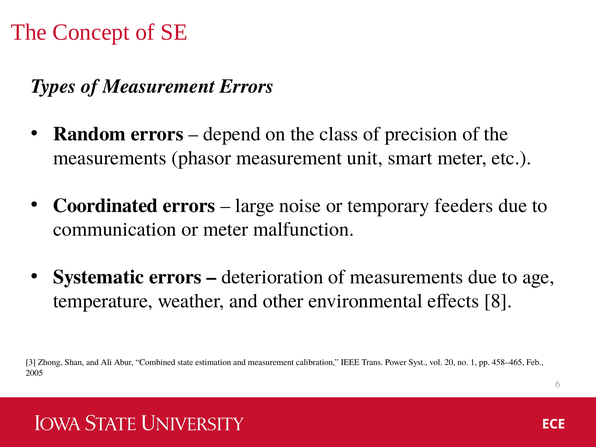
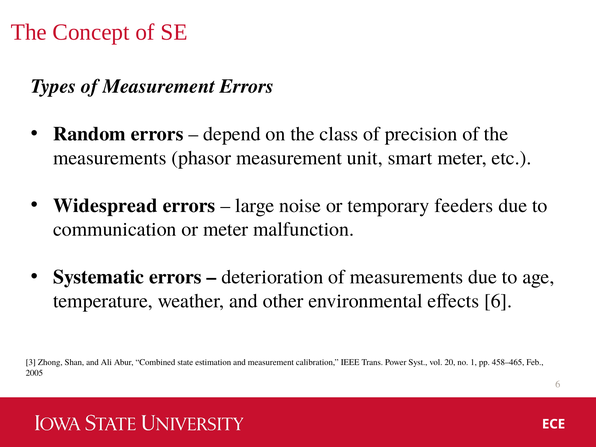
Coordinated: Coordinated -> Widespread (105, 206)
effects 8: 8 -> 6 (498, 301)
